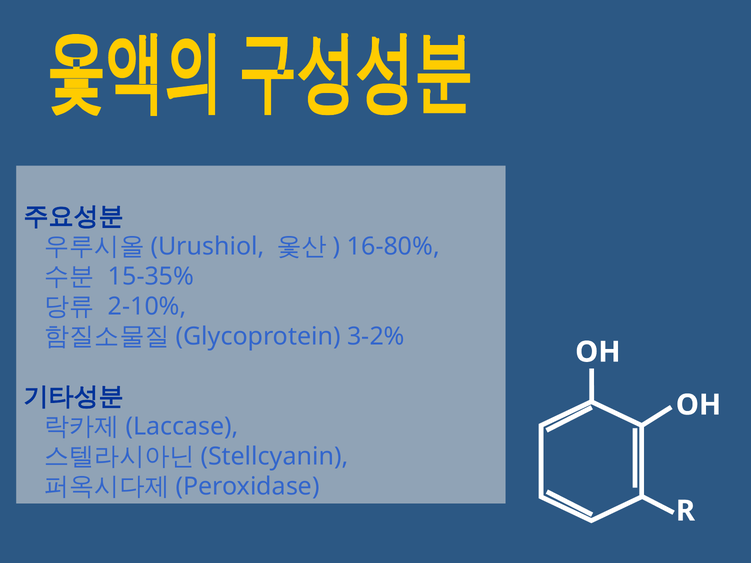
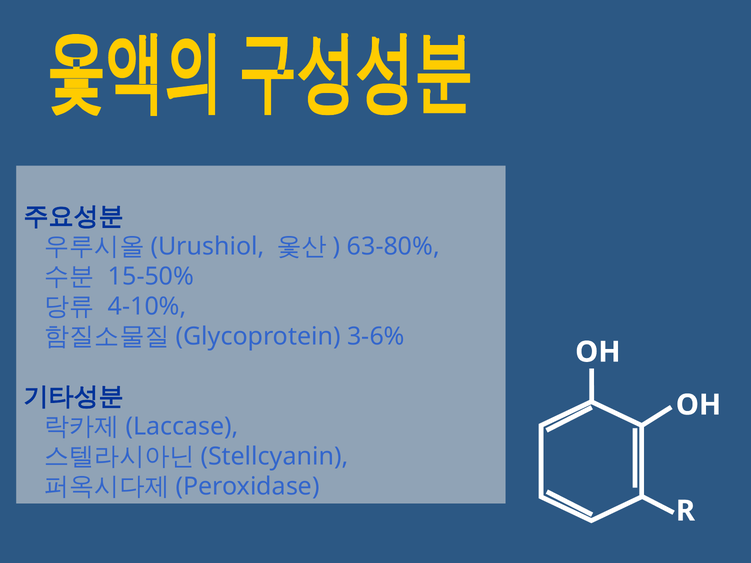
16-80%: 16-80% -> 63-80% (393, 246)
15-35%: 15-35% -> 15-50% (151, 276)
2-10%: 2-10% -> 4-10% (147, 306)
3-2%: 3-2% -> 3-6% (376, 336)
